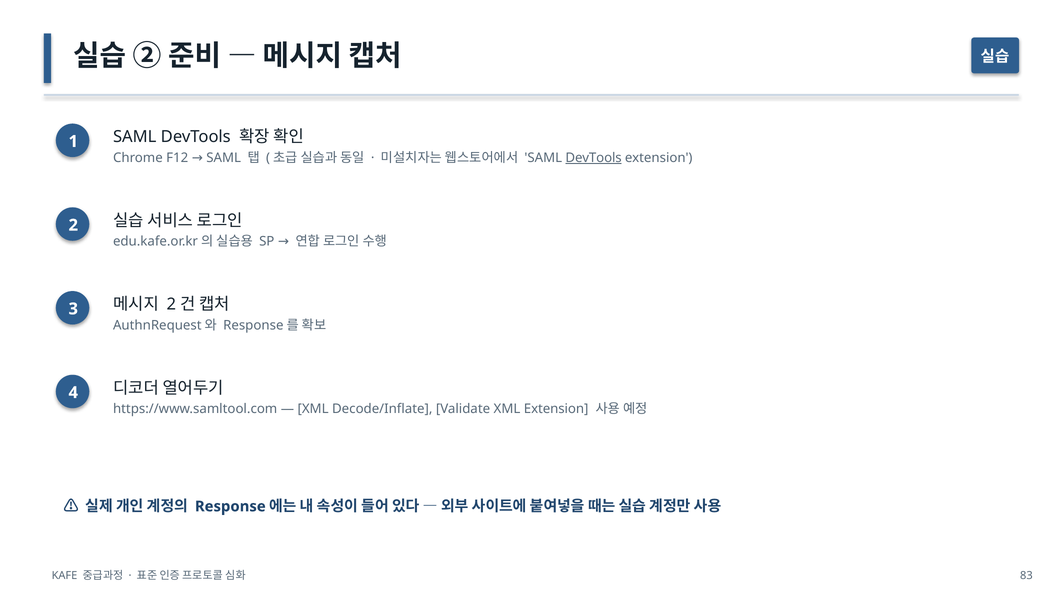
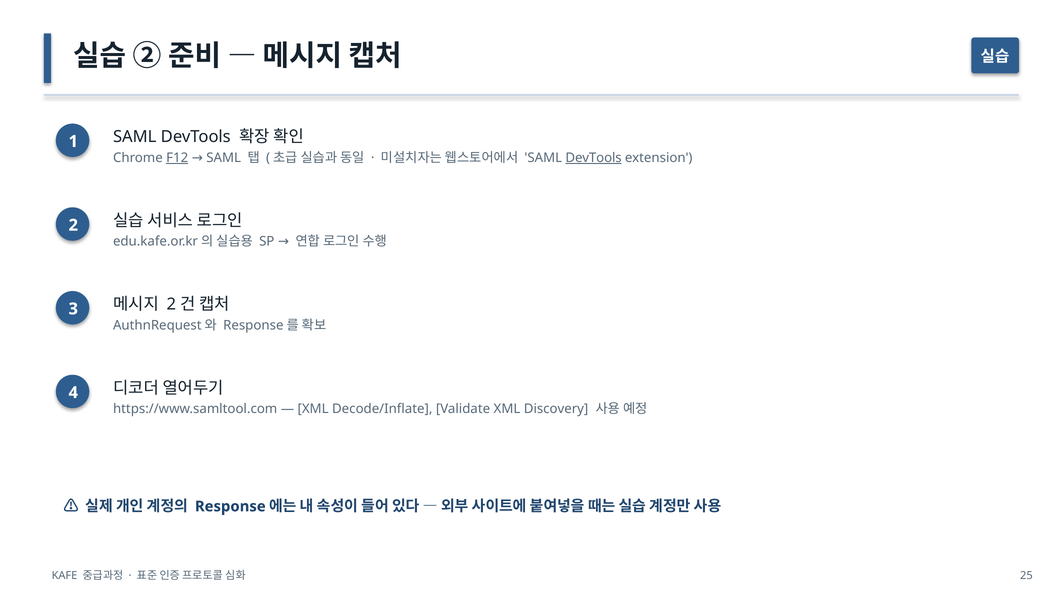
F12 underline: none -> present (177, 158)
XML Extension: Extension -> Discovery (556, 409)
83: 83 -> 25 (1026, 576)
